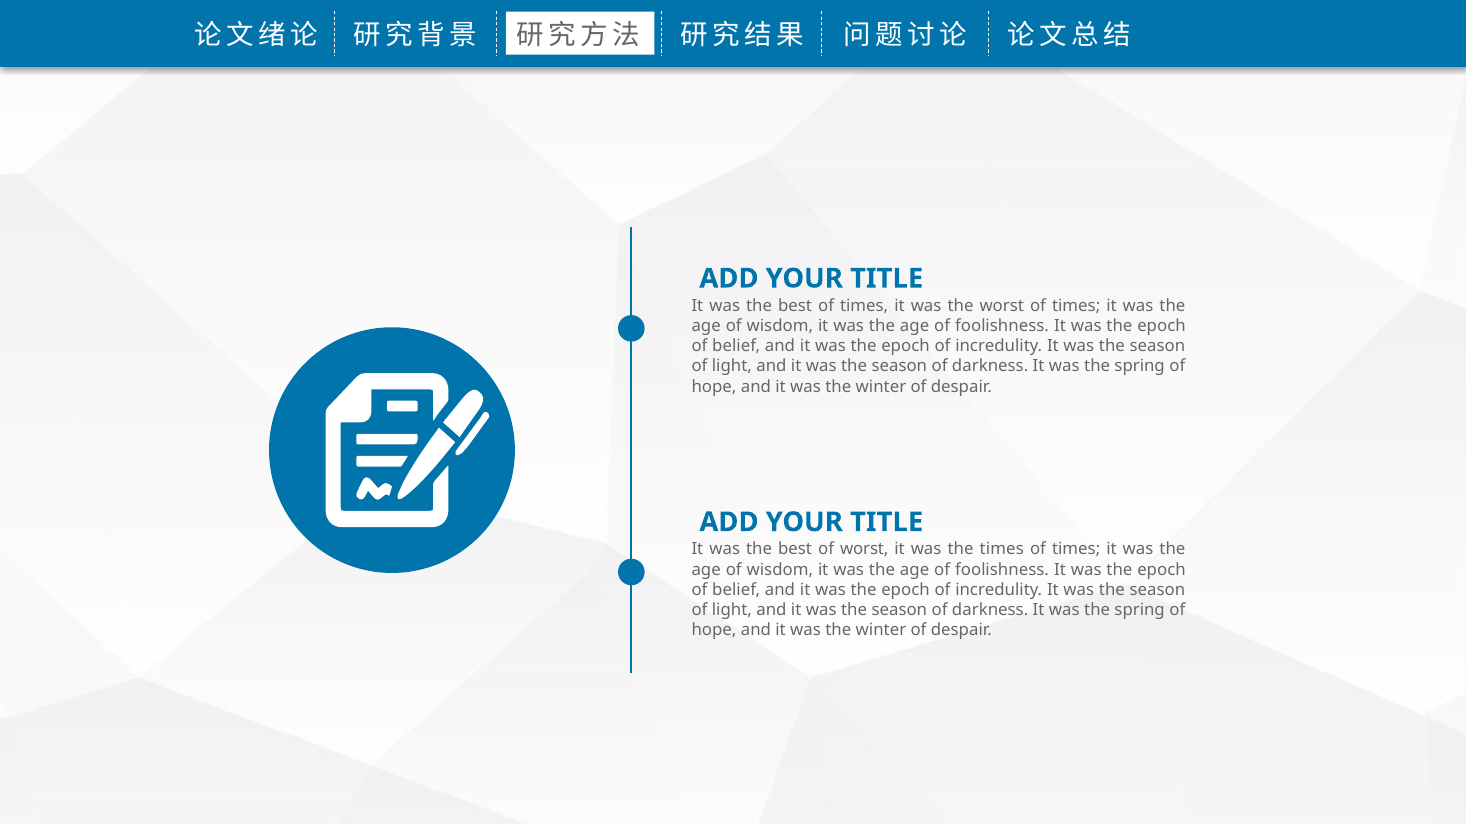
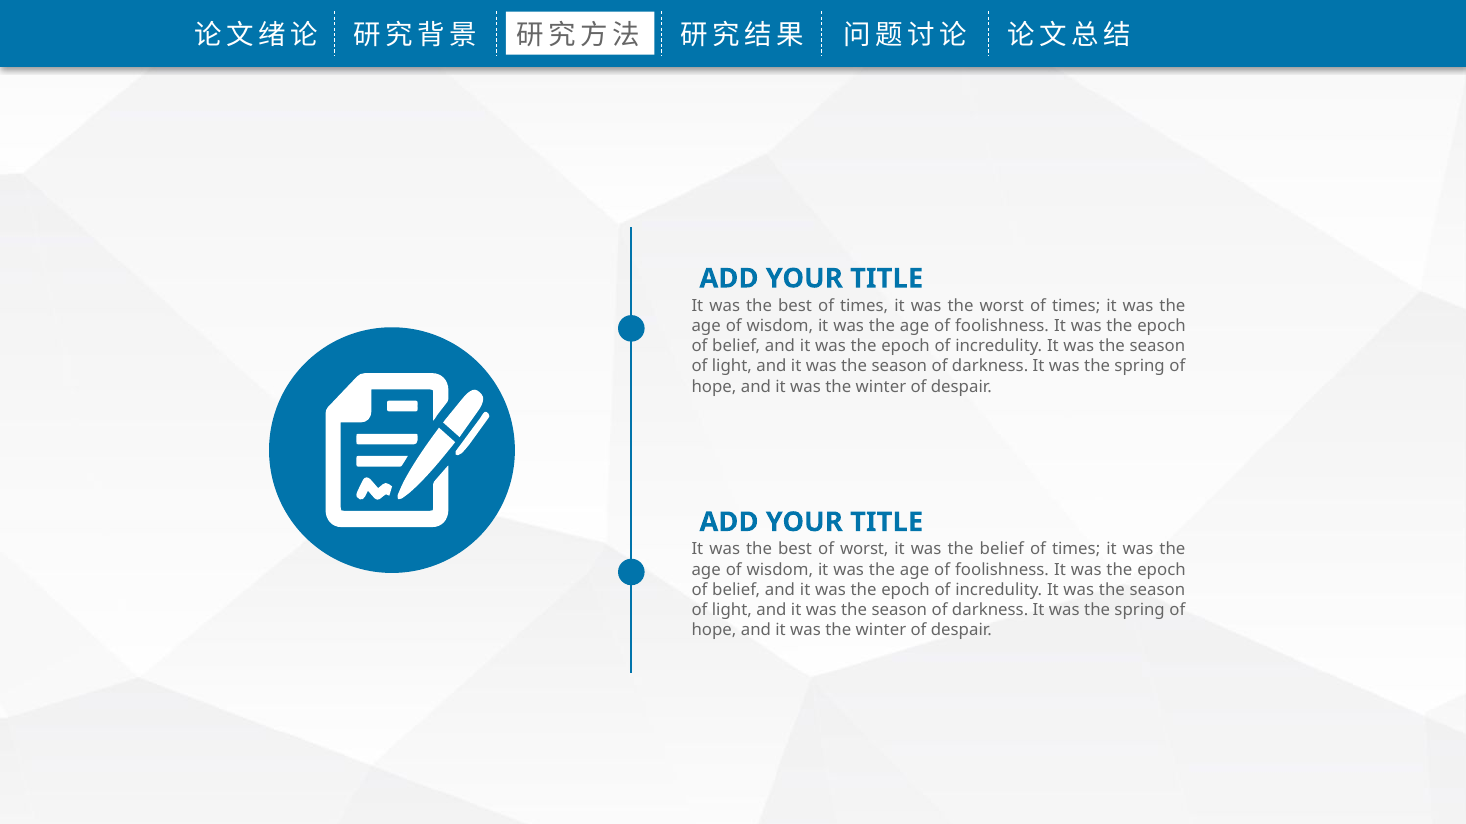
the times: times -> belief (1002, 550)
